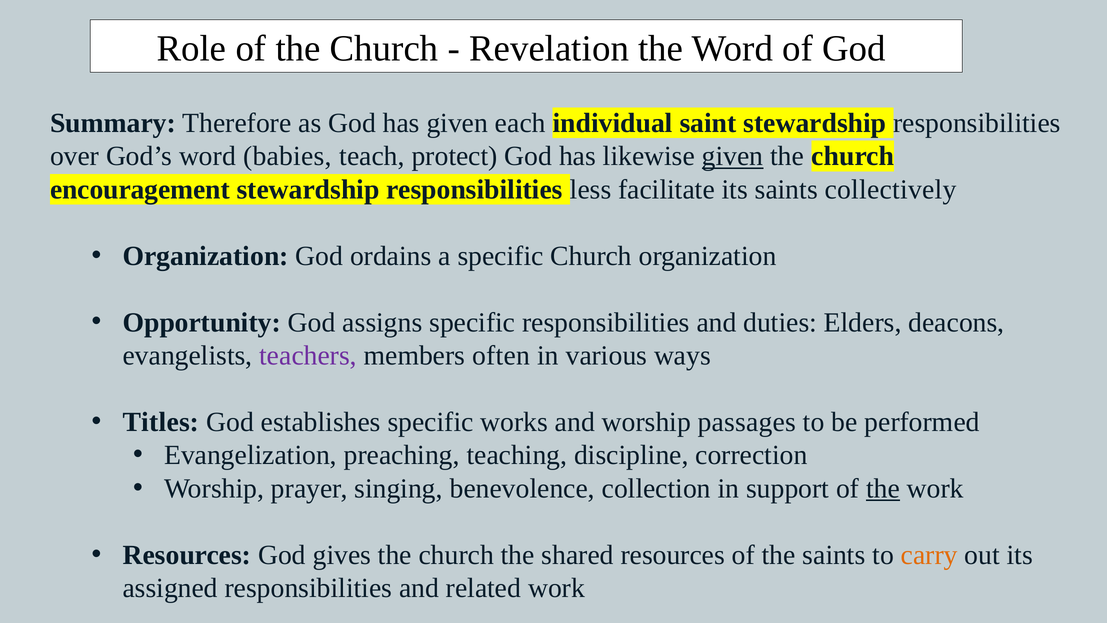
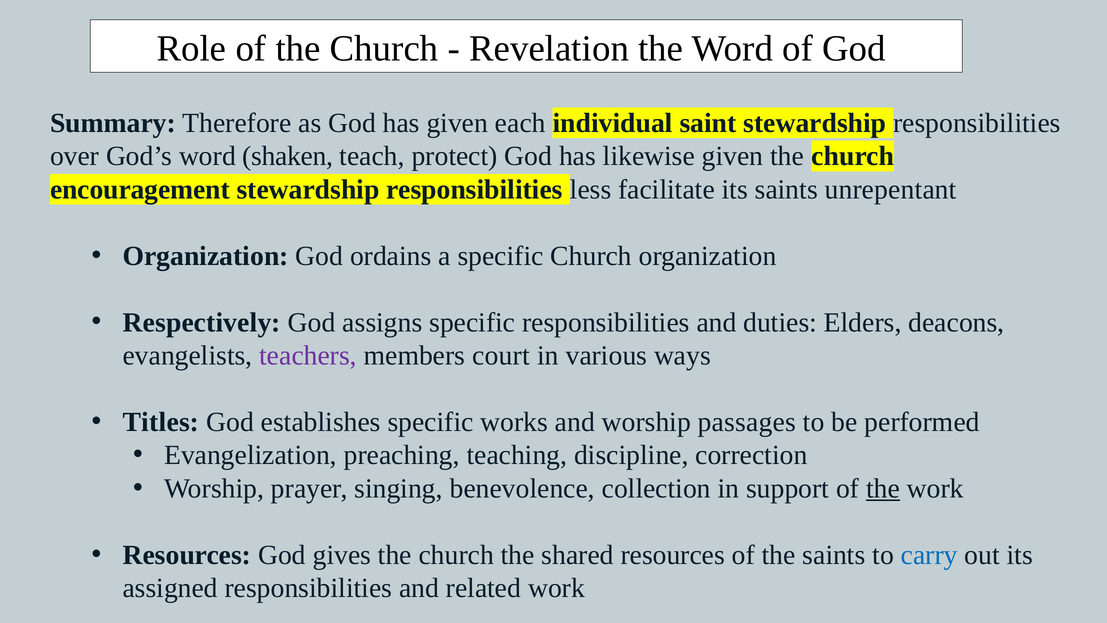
babies: babies -> shaken (288, 156)
given underline: present -> none (733, 156)
collectively: collectively -> unrepentant (891, 189)
Opportunity: Opportunity -> Respectively (202, 322)
often: often -> court (501, 355)
carry colour: orange -> blue (929, 555)
